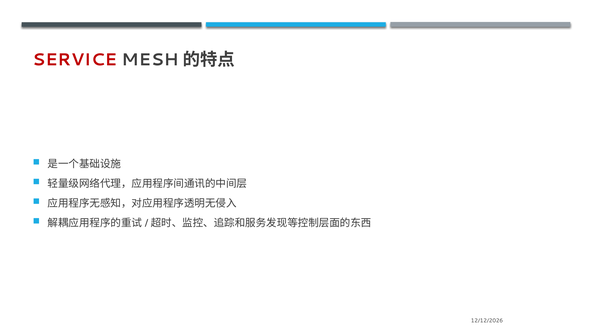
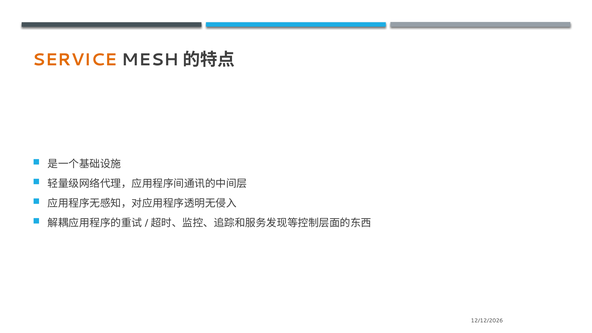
SERVICE colour: red -> orange (75, 60)
